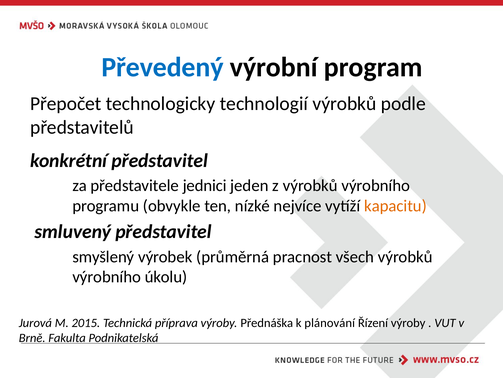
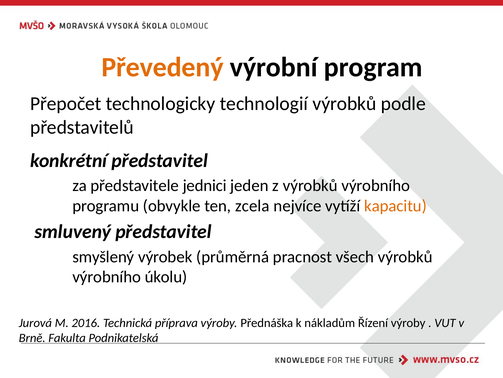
Převedený colour: blue -> orange (163, 67)
nízké: nízké -> zcela (252, 205)
2015: 2015 -> 2016 (86, 322)
plánování: plánování -> nákladům (330, 322)
